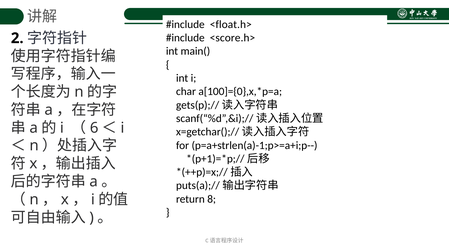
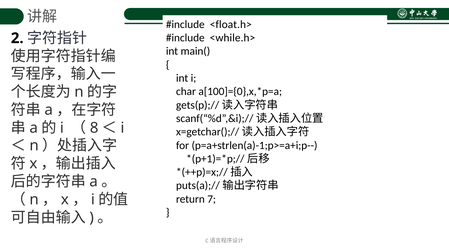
<score.h>: <score.h> -> <while.h> (232, 38)
6: 6 -> 8 (94, 128)
8: 8 -> 7 (212, 200)
